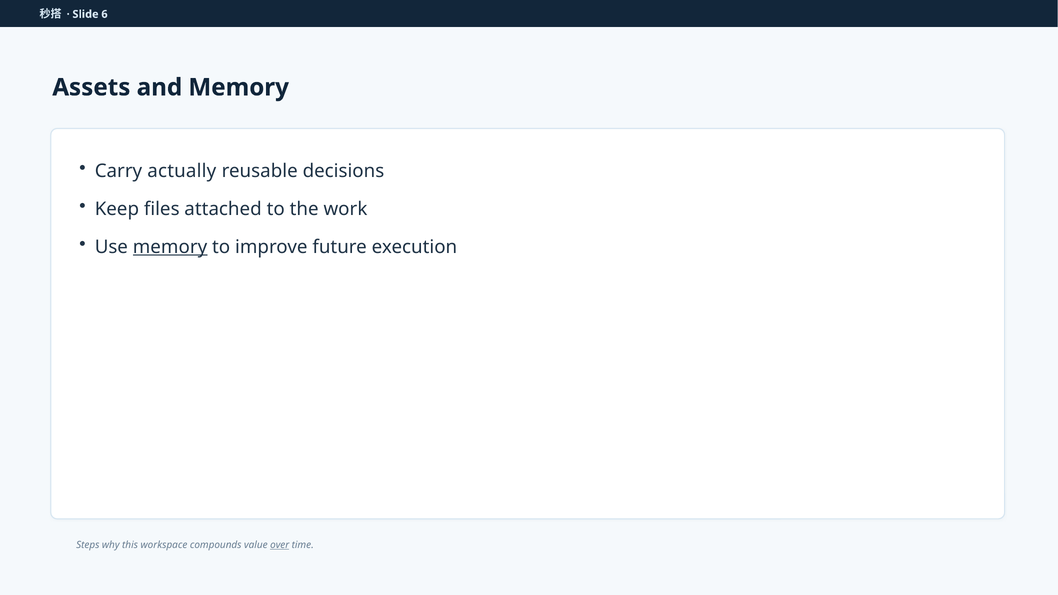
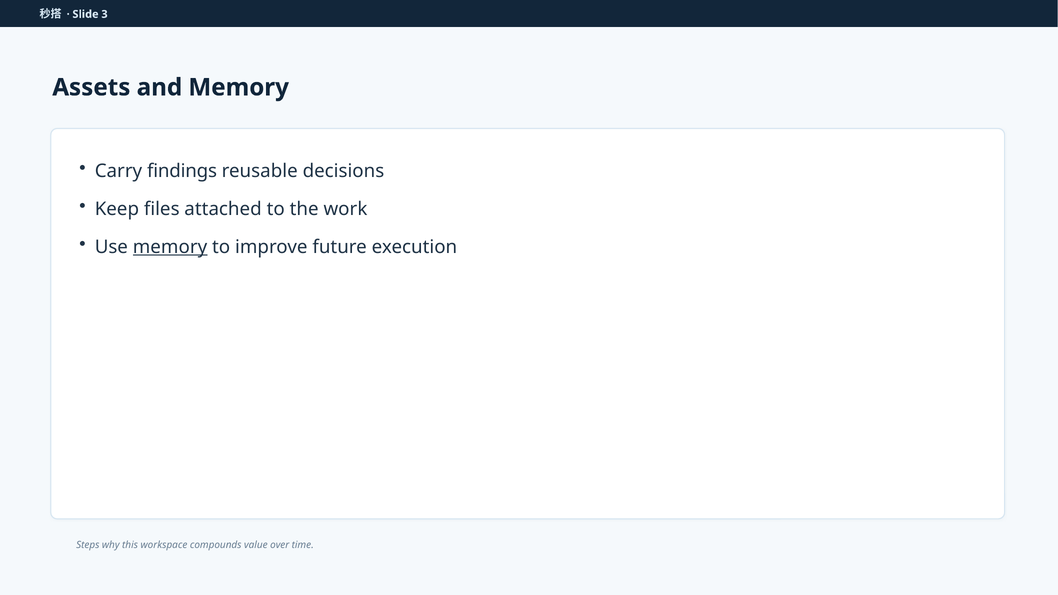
6: 6 -> 3 (104, 14)
actually: actually -> findings (182, 171)
over underline: present -> none (280, 545)
